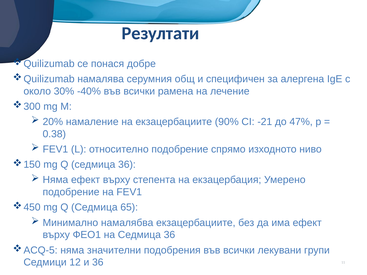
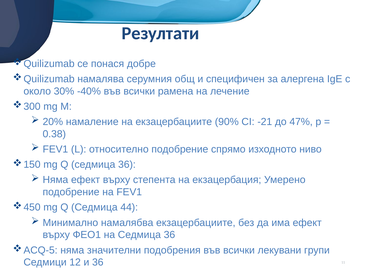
65: 65 -> 44 (129, 208)
